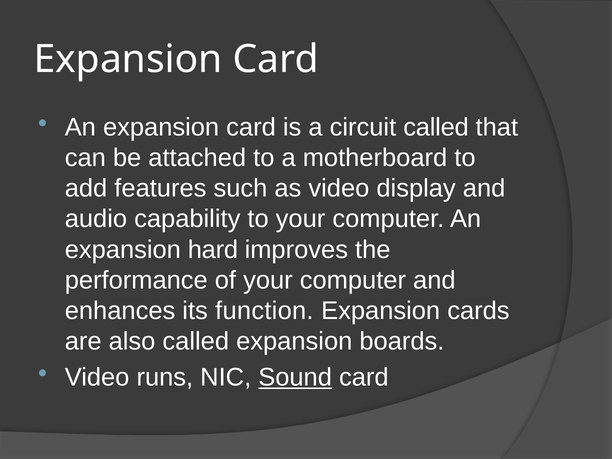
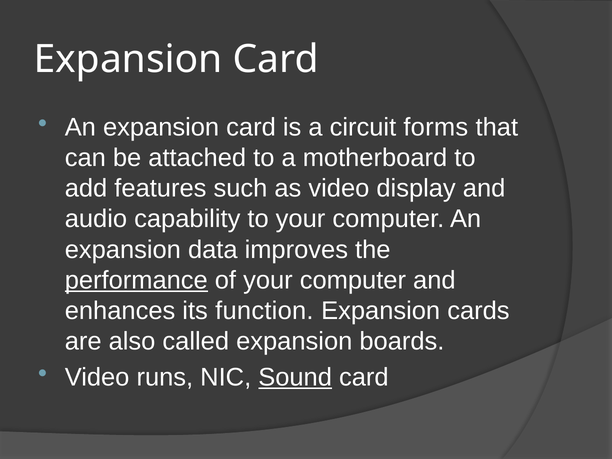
circuit called: called -> forms (436, 127)
hard: hard -> data (213, 250)
performance underline: none -> present (136, 280)
